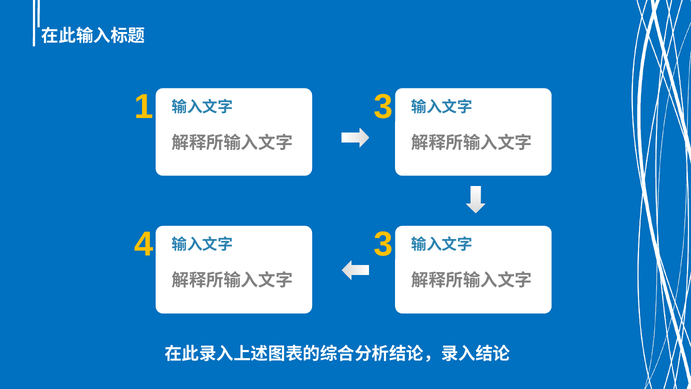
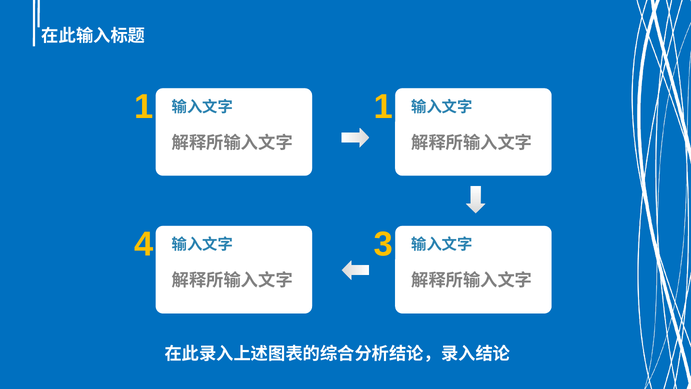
3: 3 -> 1 (384, 107)
